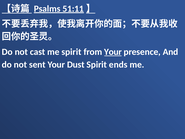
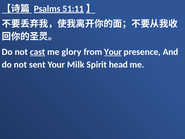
cast underline: none -> present (38, 52)
me spirit: spirit -> glory (71, 52)
Dust: Dust -> Milk (76, 64)
ends: ends -> head (118, 64)
